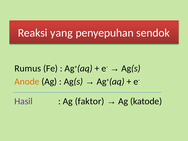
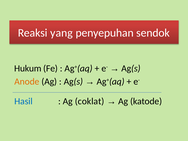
Rumus: Rumus -> Hukum (28, 68)
Hasil colour: purple -> blue (24, 101)
faktor: faktor -> coklat (90, 101)
